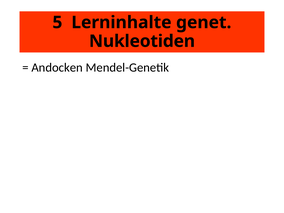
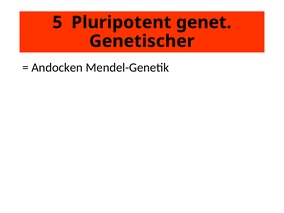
Lerninhalte: Lerninhalte -> Pluripotent (121, 22)
Nukleotiden: Nukleotiden -> Genetischer (142, 41)
